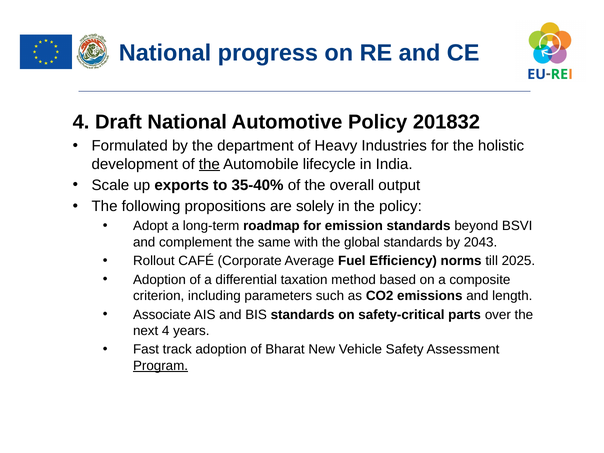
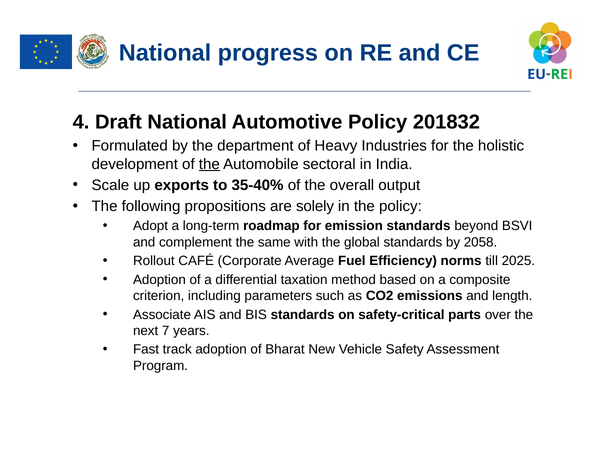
lifecycle: lifecycle -> sectoral (329, 164)
2043: 2043 -> 2058 (481, 242)
next 4: 4 -> 7 (166, 331)
Program underline: present -> none (161, 366)
